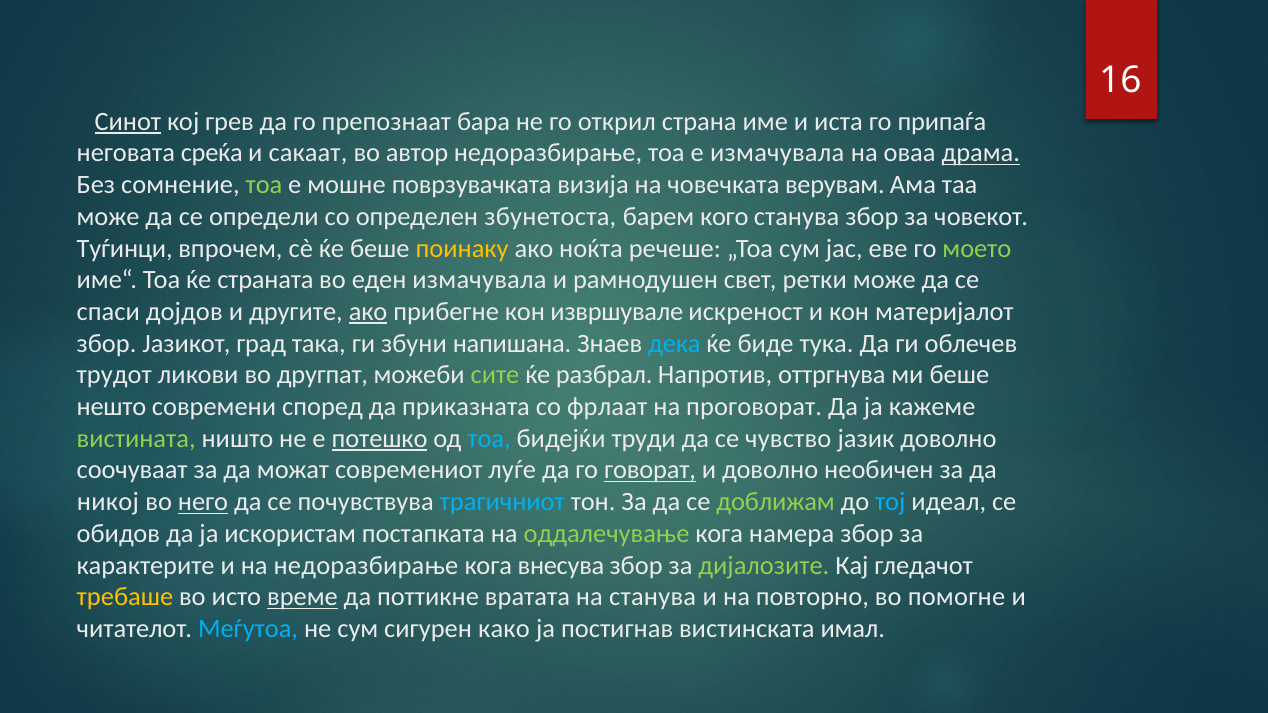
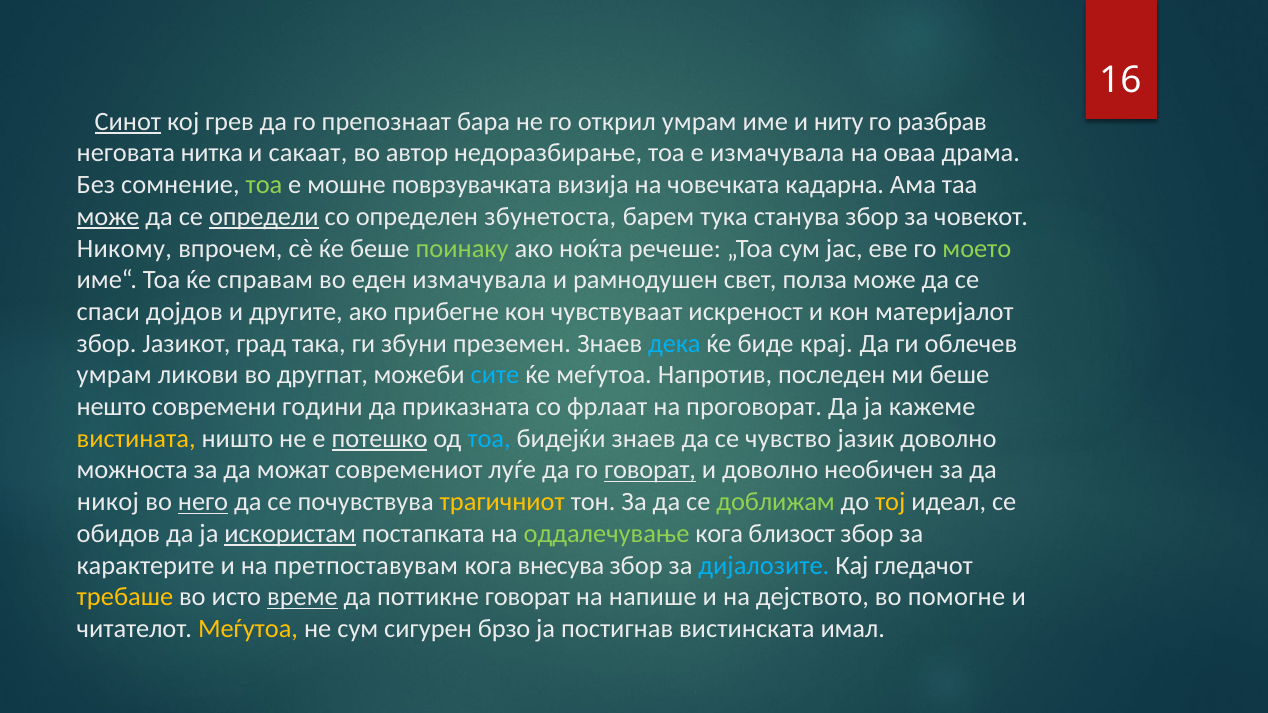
открил страна: страна -> умрам (699, 122)
иста: иста -> ниту (839, 122)
припаѓа: припаѓа -> разбрав (942, 122)
среќа: среќа -> нитка (212, 153)
драма underline: present -> none (981, 153)
верувам: верувам -> кадарна (835, 185)
може underline: none -> present (108, 217)
определи underline: none -> present (264, 217)
кого: кого -> тука (724, 217)
Туѓинци: Туѓинци -> Никому (124, 248)
поинаку colour: yellow -> light green (462, 248)
страната: страната -> справам (265, 280)
ретки: ретки -> полза (815, 280)
ако underline: present -> none (368, 312)
извршувале: извршувале -> чувствуваат (617, 312)
напишана: напишана -> преземен (512, 344)
тука: тука -> крај (826, 344)
трудот: трудот -> умрам (114, 375)
сите colour: light green -> light blue (495, 375)
ќе разбрал: разбрал -> меѓутоа (604, 375)
оттргнува: оттргнува -> последен (832, 375)
според: според -> години (322, 407)
вистината colour: light green -> yellow (136, 439)
бидејќи труди: труди -> знаев (644, 439)
соочуваат: соочуваат -> можноста (132, 470)
трагичниот colour: light blue -> yellow (502, 502)
тој colour: light blue -> yellow (890, 502)
искористам underline: none -> present (290, 534)
намера: намера -> близост (792, 534)
на недоразбирање: недоразбирање -> претпоставувам (366, 566)
дијалозите colour: light green -> light blue (764, 566)
поттикне вратата: вратата -> говорат (528, 597)
на станува: станува -> напише (653, 597)
повторно: повторно -> дејството (812, 597)
Меѓутоа colour: light blue -> yellow (248, 629)
како: како -> брзо (504, 629)
